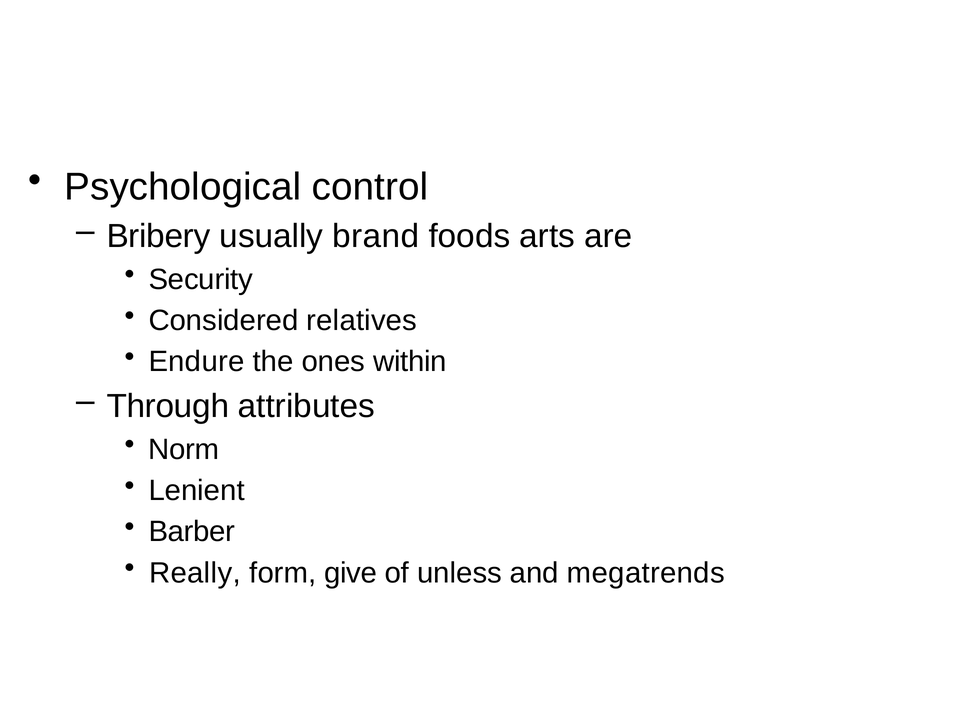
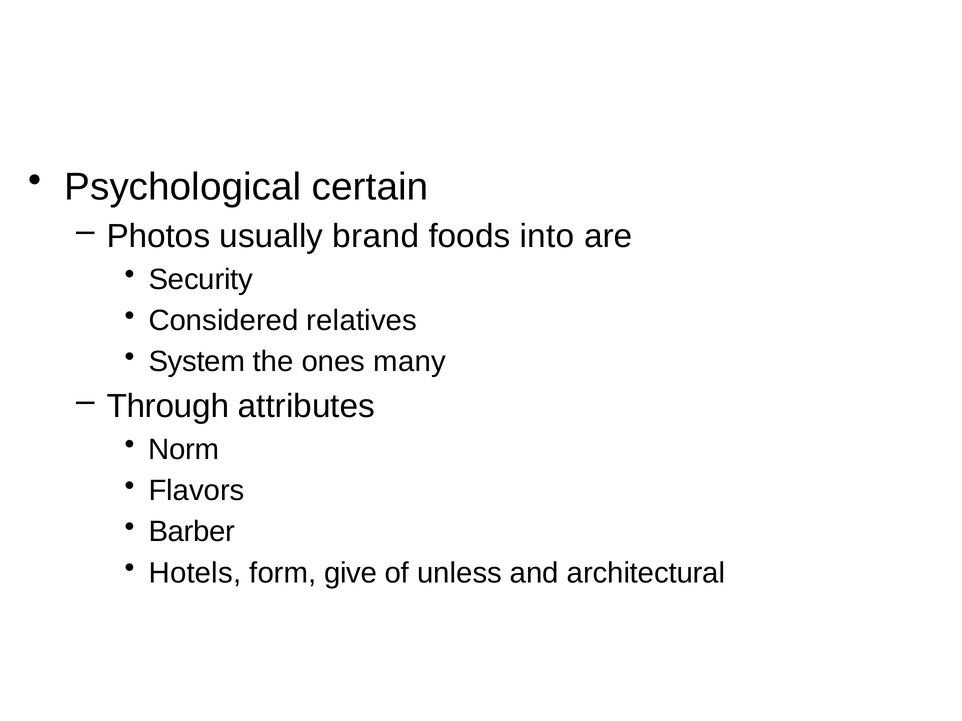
control: control -> certain (370, 187)
Bribery: Bribery -> Photos (158, 237)
arts: arts -> into (547, 237)
Endure: Endure -> System (197, 362)
within: within -> many (410, 362)
Lenient: Lenient -> Flavors (197, 491)
Really: Really -> Hotels (195, 573)
megatrends: megatrends -> architectural (646, 573)
